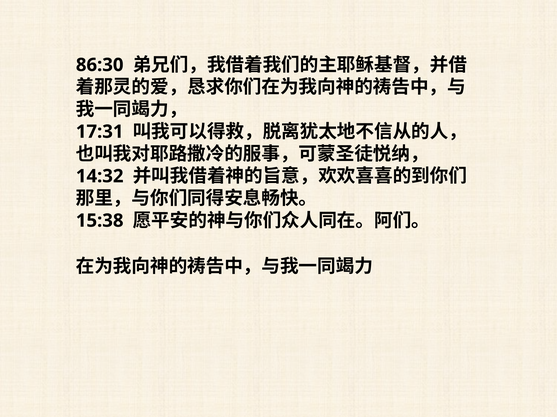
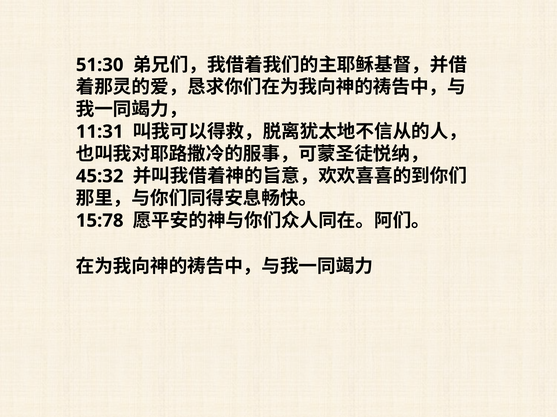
86:30: 86:30 -> 51:30 (100, 65)
17:31: 17:31 -> 11:31 (100, 132)
14:32: 14:32 -> 45:32 (100, 176)
15:38: 15:38 -> 15:78 (100, 221)
